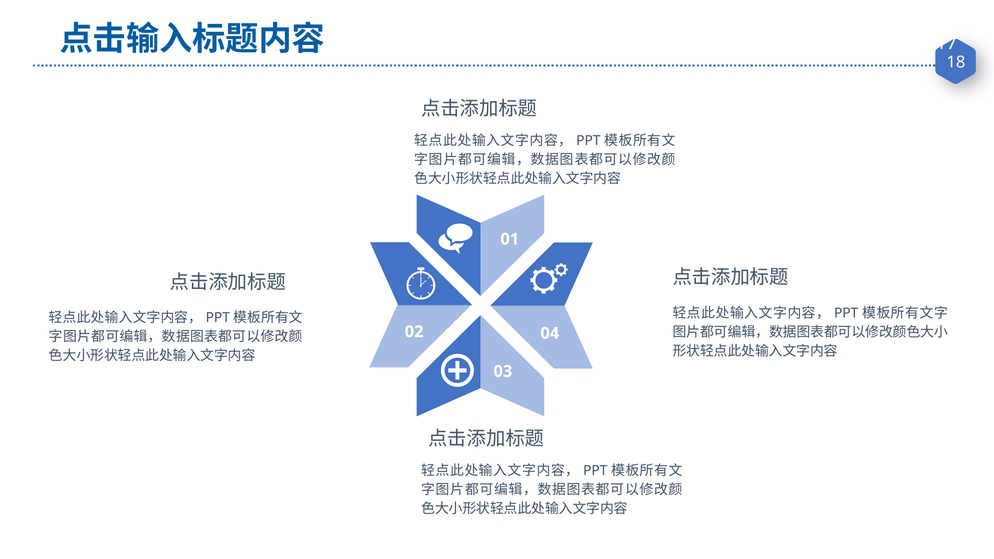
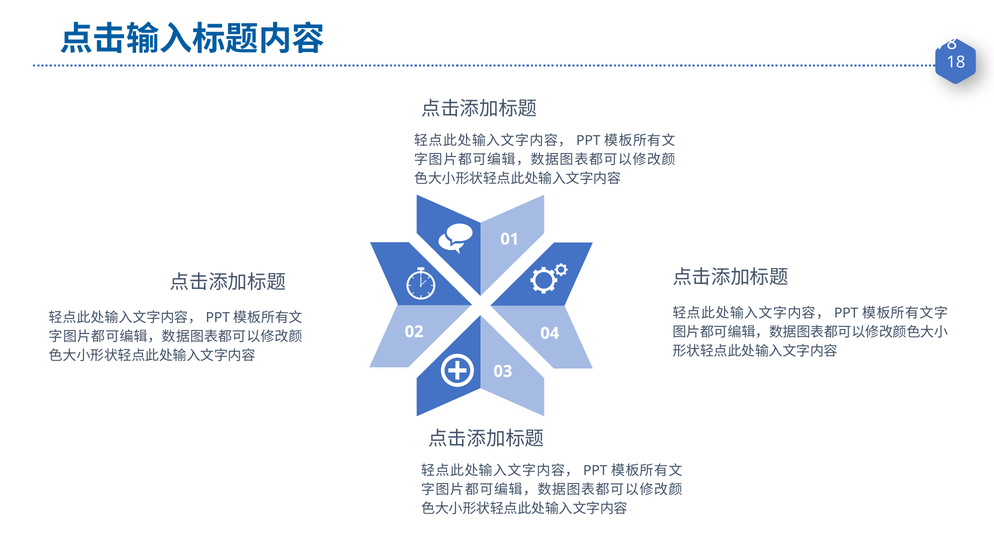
17: 17 -> 78 (947, 43)
